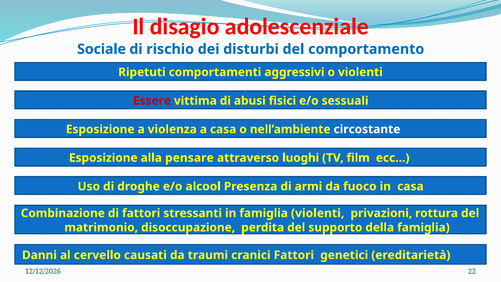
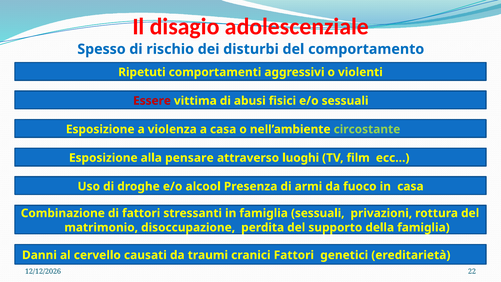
Sociale: Sociale -> Spesso (101, 49)
circostante colour: white -> light green (367, 129)
famiglia violenti: violenti -> sessuali (318, 213)
